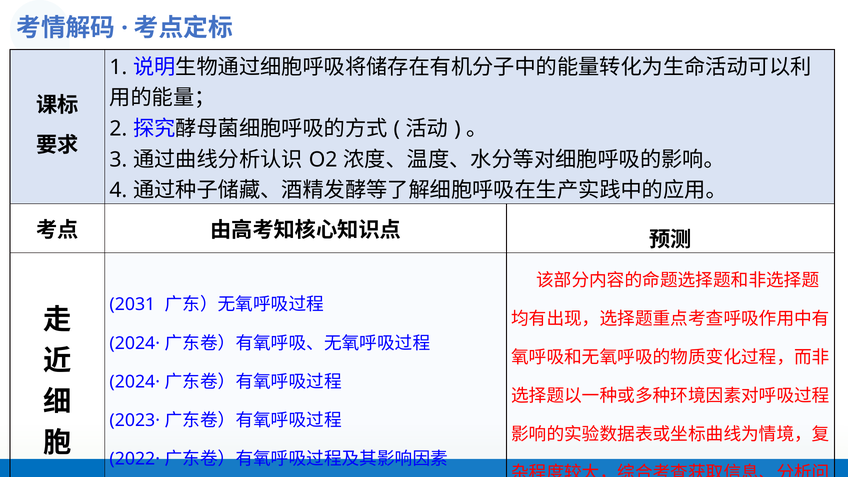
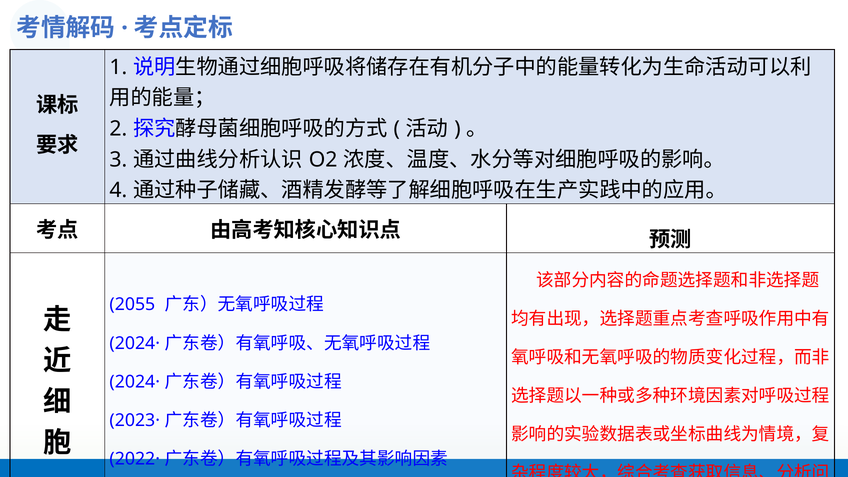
2031: 2031 -> 2055 (132, 305)
